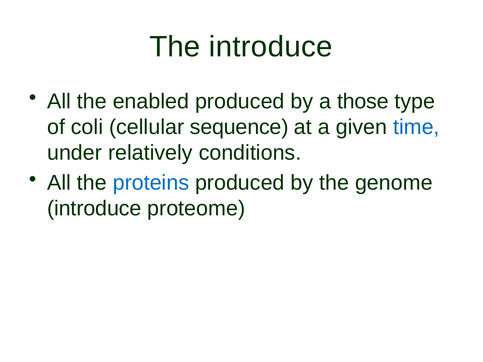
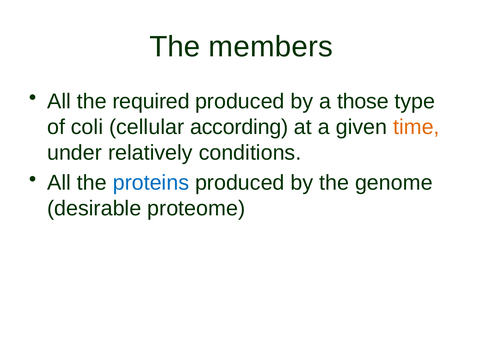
The introduce: introduce -> members (271, 47)
enabled: enabled -> required (151, 101)
sequence: sequence -> according (239, 127)
time colour: blue -> orange (416, 127)
introduce: introduce -> desirable (94, 209)
